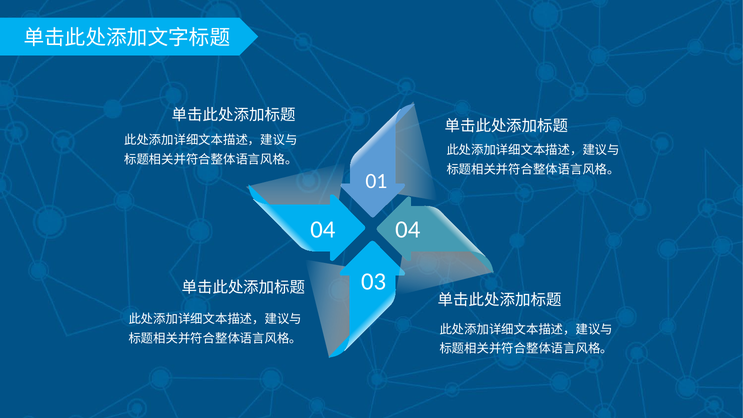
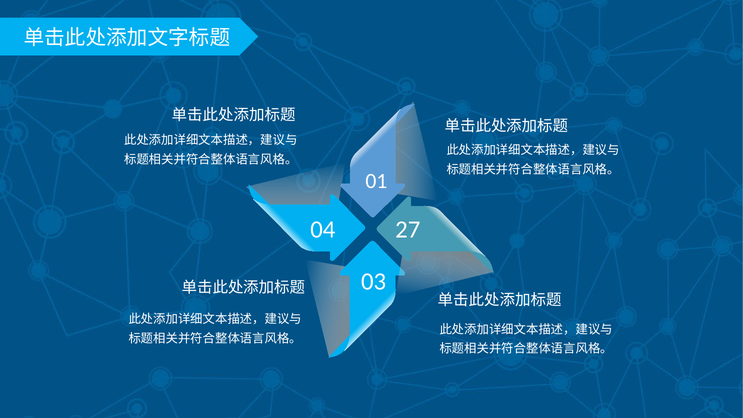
04 04: 04 -> 27 (408, 230)
